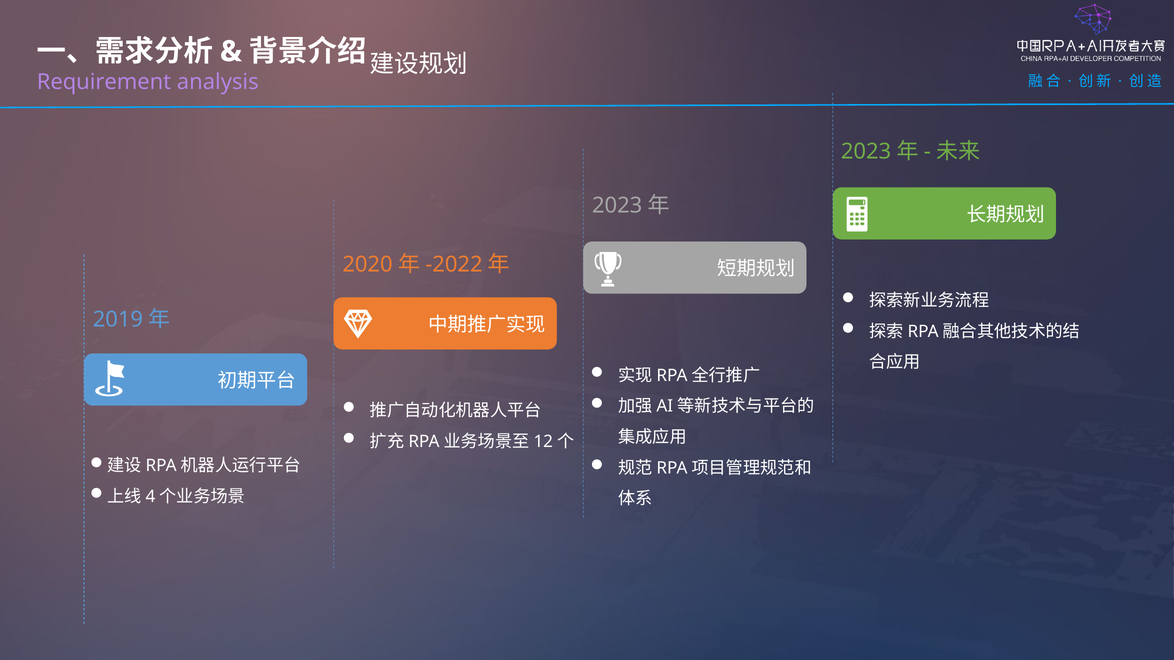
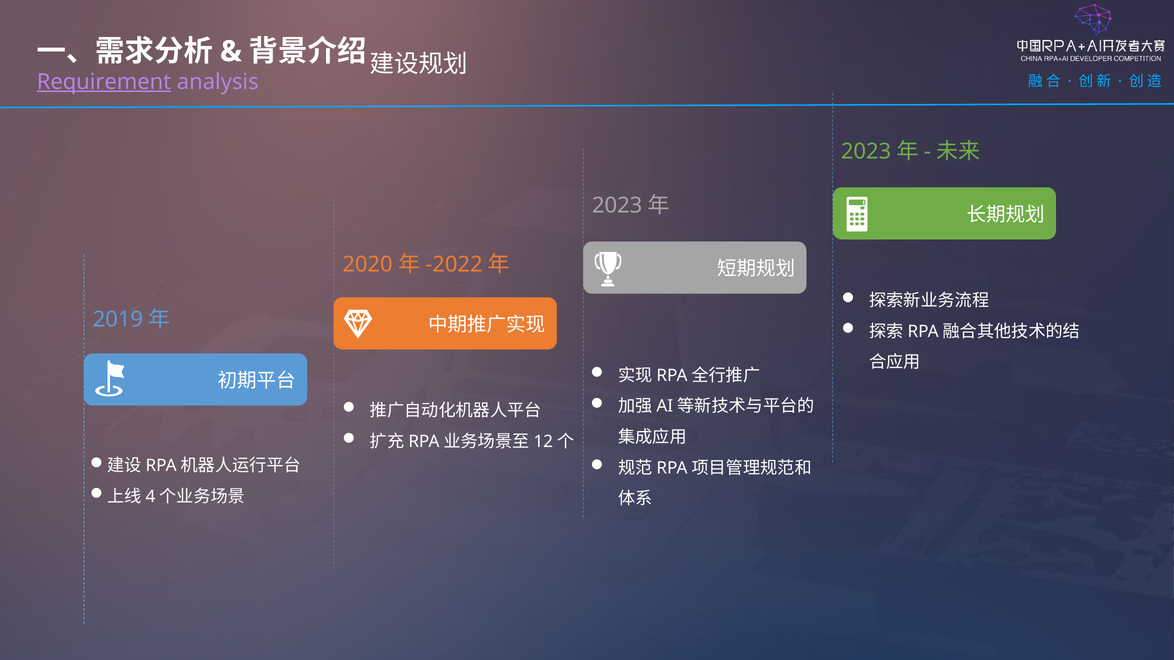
Requirement underline: none -> present (104, 82)
